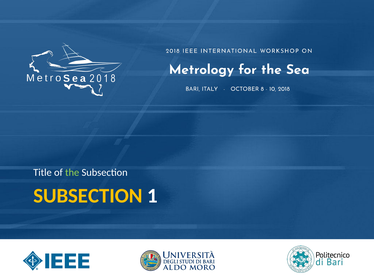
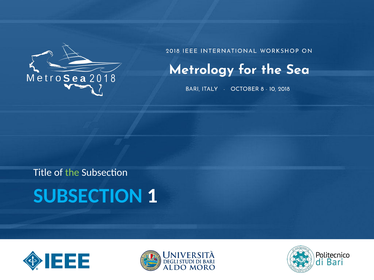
SUBSECTION colour: yellow -> light blue (88, 196)
